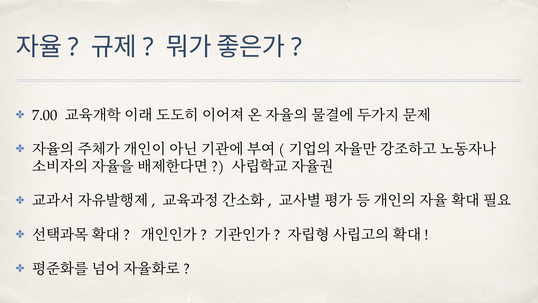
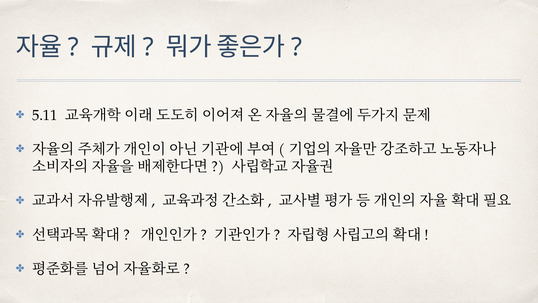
7.00: 7.00 -> 5.11 (45, 115)
